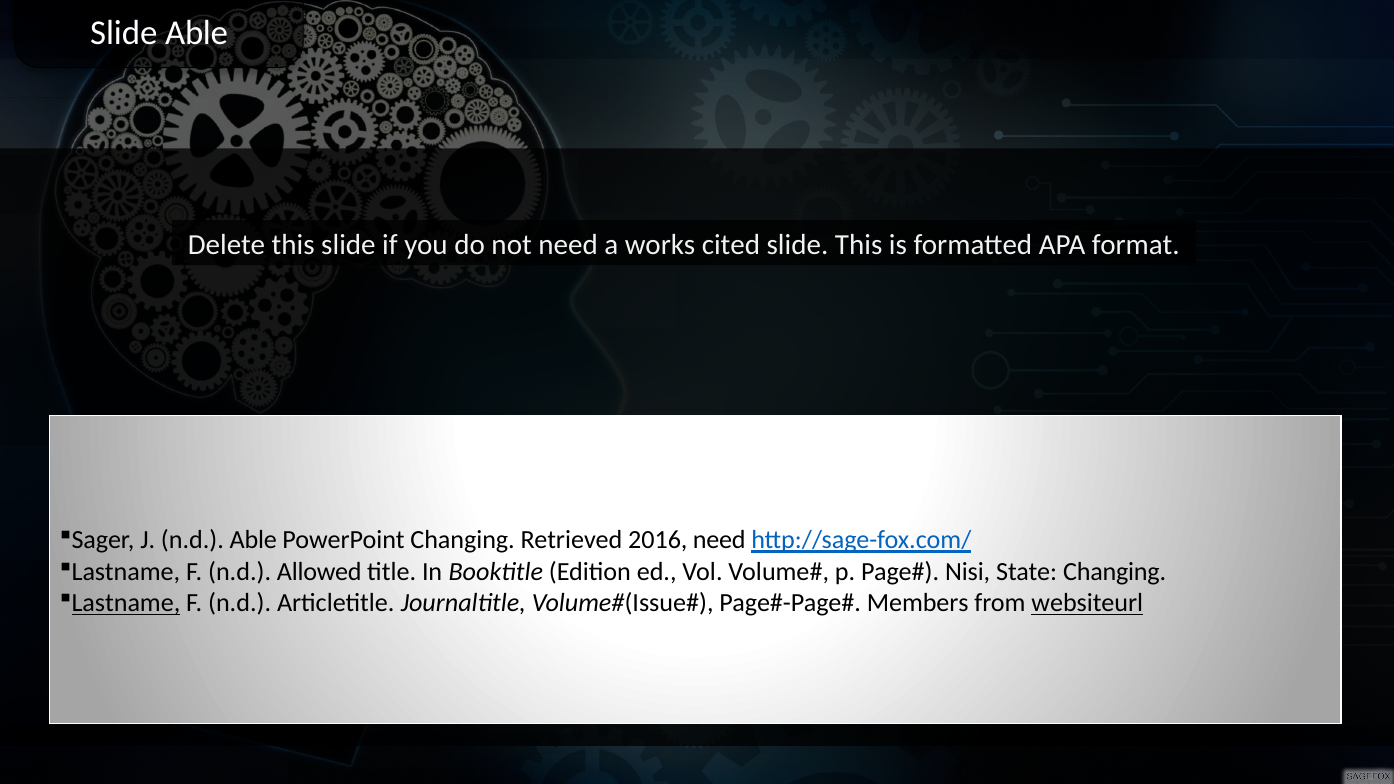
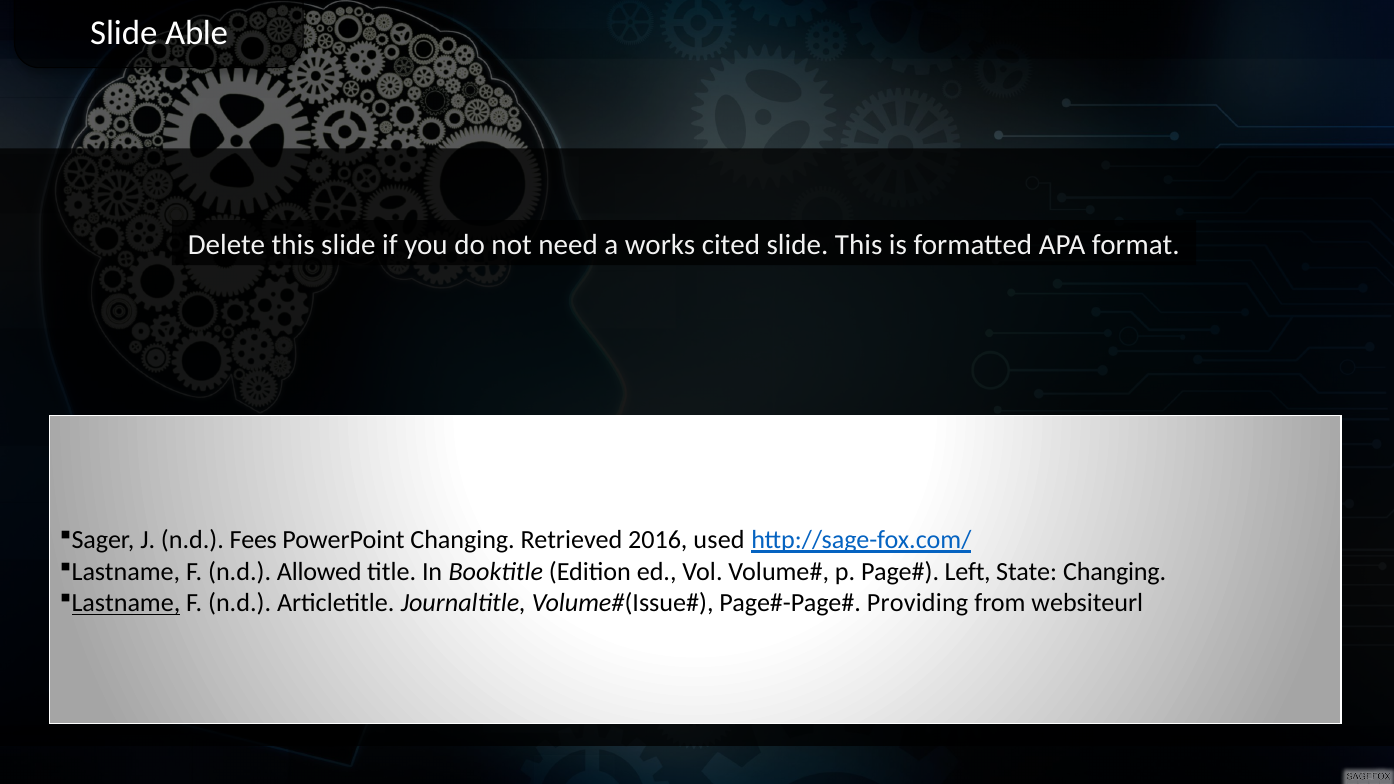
n.d Able: Able -> Fees (253, 540)
2016 need: need -> used (719, 540)
Nisi: Nisi -> Left (968, 572)
Members: Members -> Providing (918, 603)
websiteurl underline: present -> none (1087, 603)
